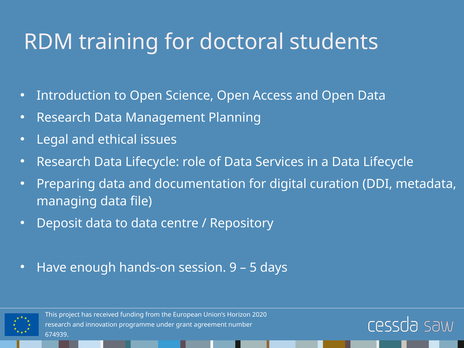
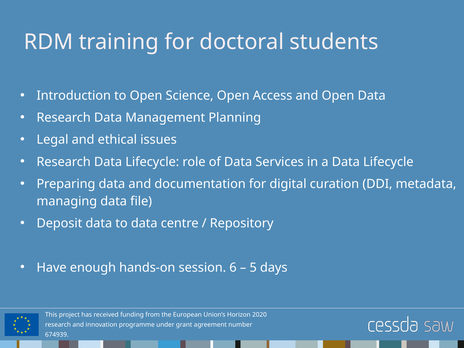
9: 9 -> 6 (233, 267)
